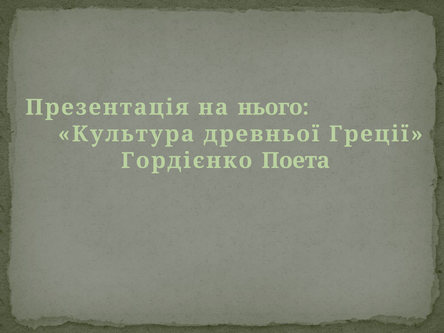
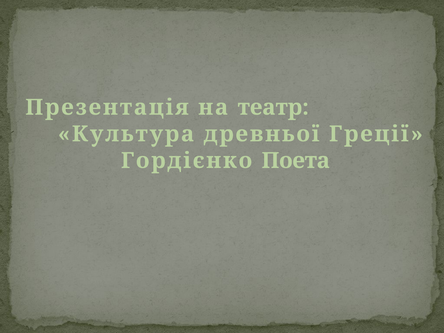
нього: нього -> театр (273, 107)
